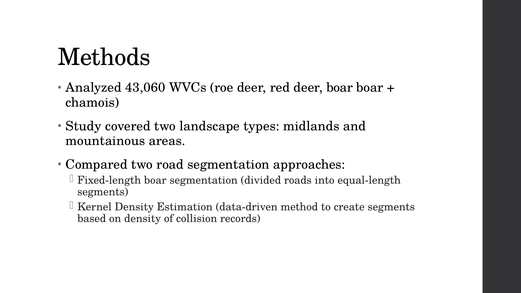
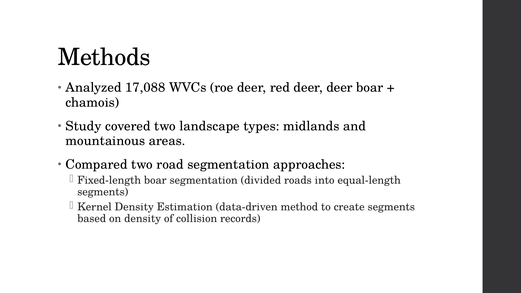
43,060: 43,060 -> 17,088 (145, 88)
deer boar: boar -> deer (340, 88)
